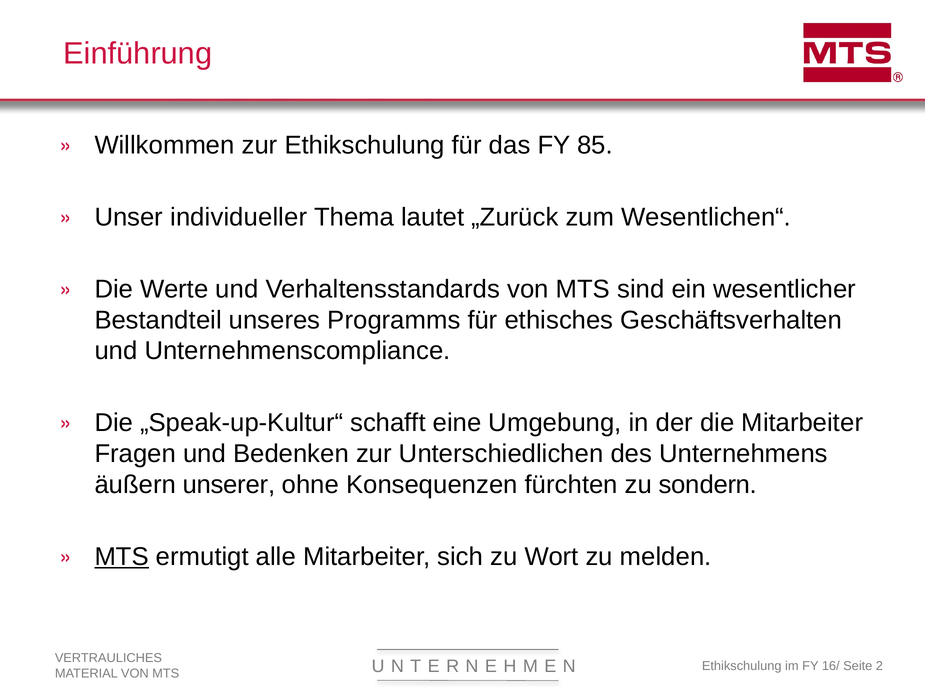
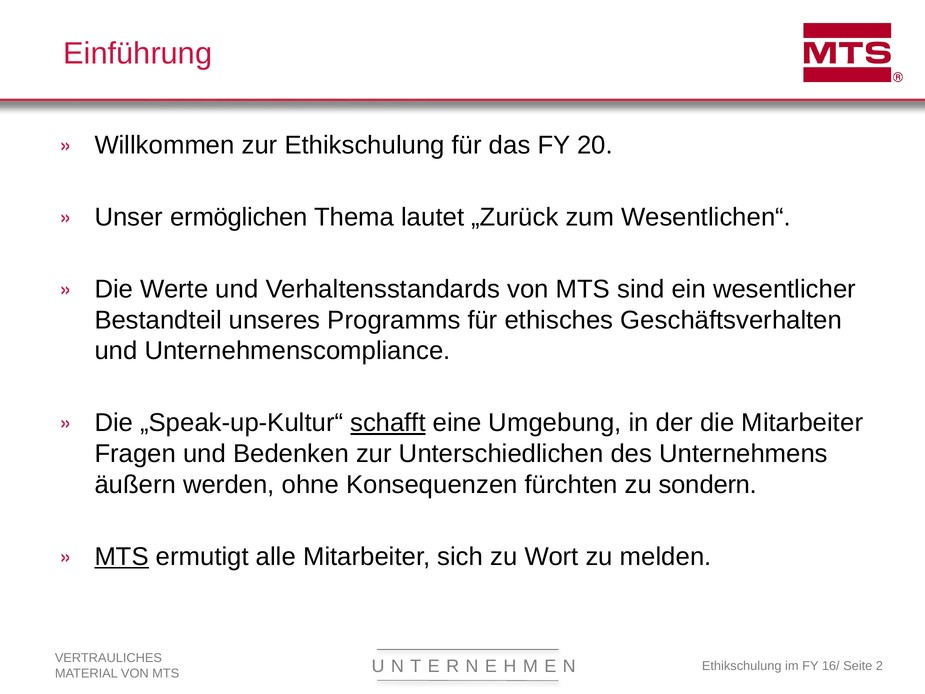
85: 85 -> 20 (595, 145)
individueller: individueller -> ermöglichen (239, 217)
schafft underline: none -> present (388, 423)
unserer: unserer -> werden (229, 484)
